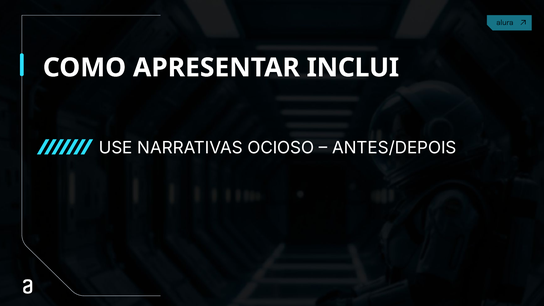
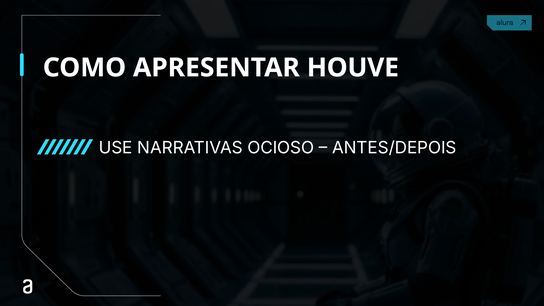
INCLUI: INCLUI -> HOUVE (353, 68)
